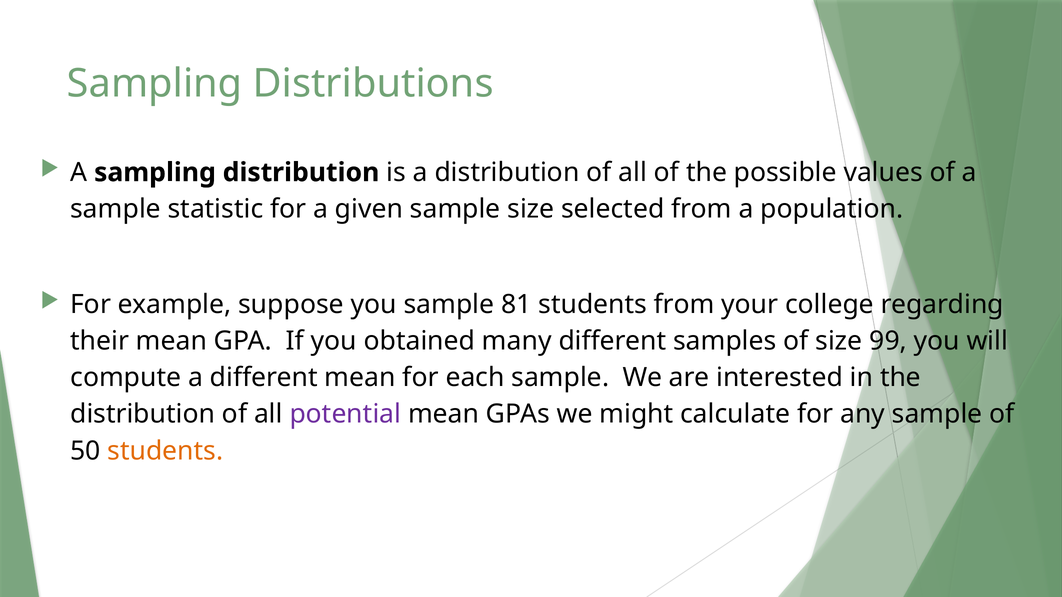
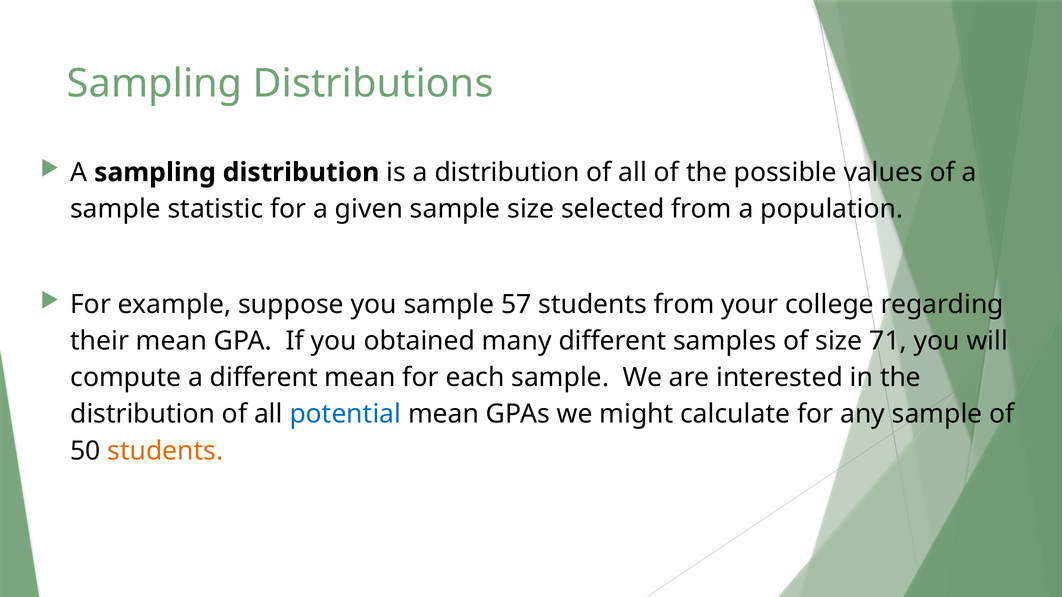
81: 81 -> 57 (516, 305)
99: 99 -> 71 (888, 341)
potential colour: purple -> blue (345, 414)
